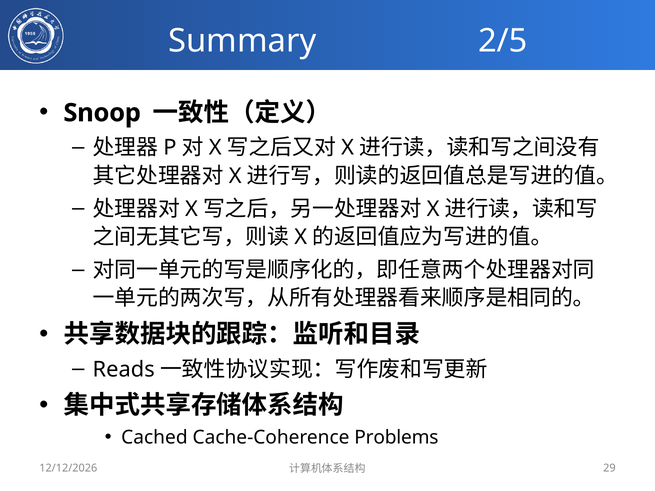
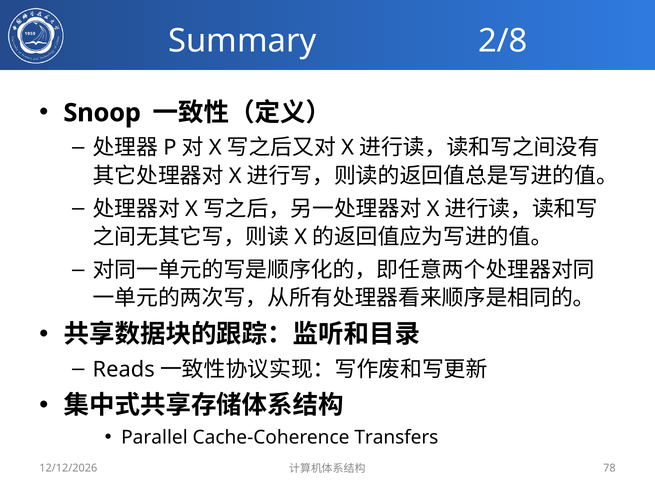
2/5: 2/5 -> 2/8 (503, 41)
Cached: Cached -> Parallel (154, 438)
Problems: Problems -> Transfers (396, 438)
29: 29 -> 78 (609, 468)
